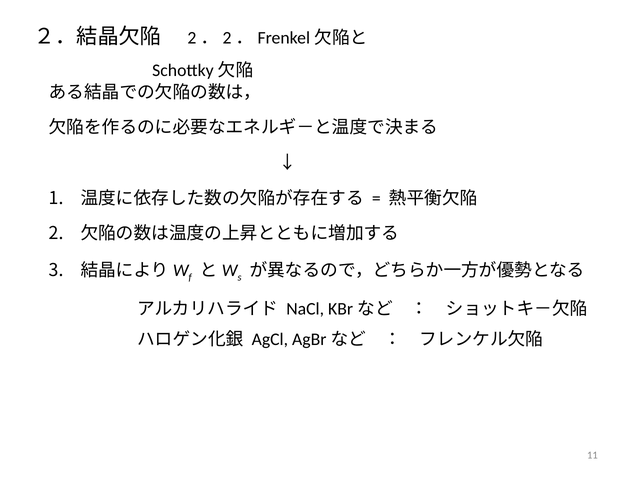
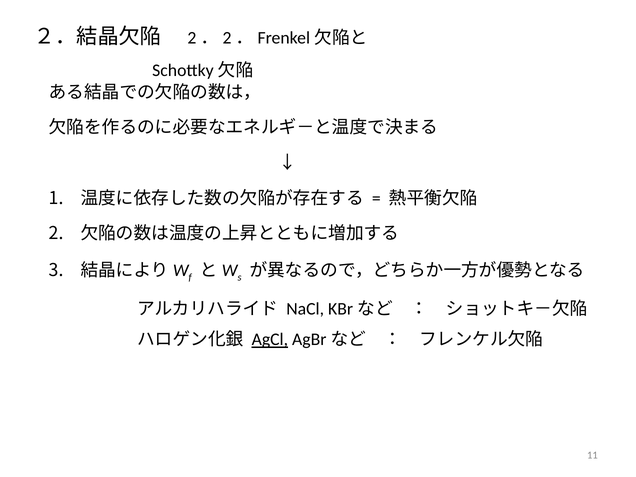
AgCl underline: none -> present (270, 340)
